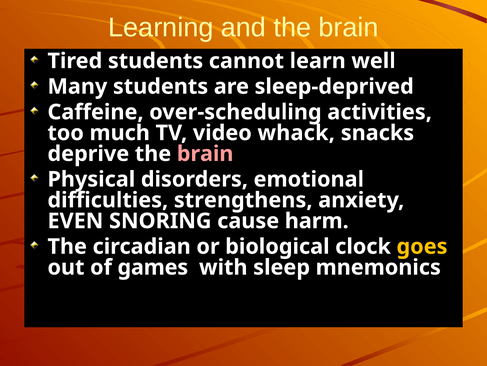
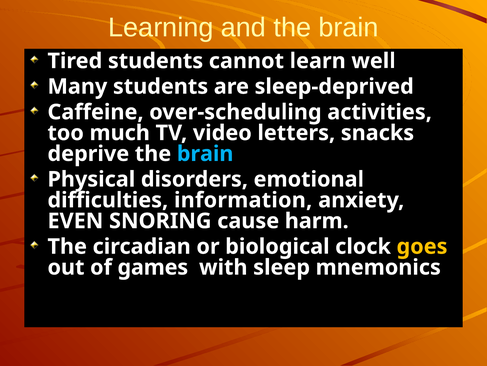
whack: whack -> letters (296, 133)
brain colour: pink -> light blue (205, 153)
strengthens: strengthens -> information (243, 200)
